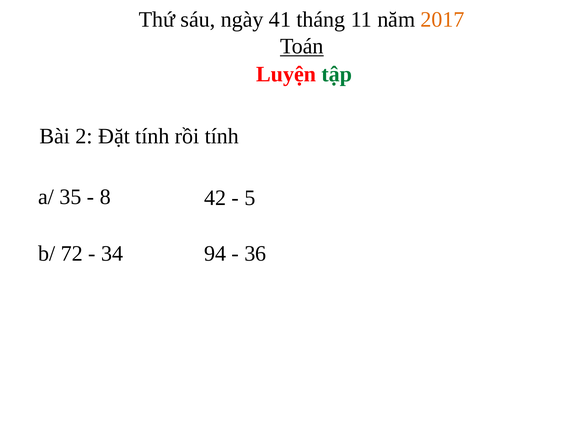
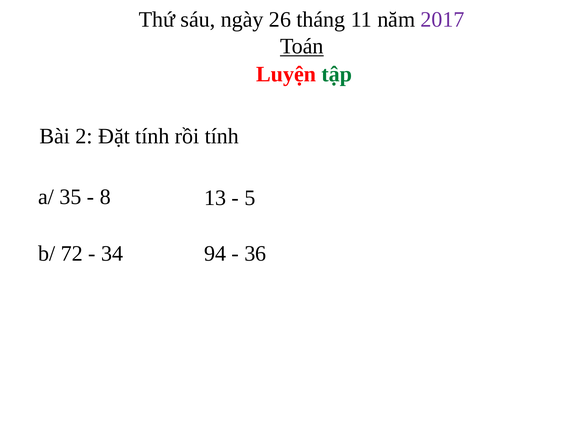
41: 41 -> 26 (280, 20)
2017 colour: orange -> purple (443, 20)
42: 42 -> 13 (215, 198)
